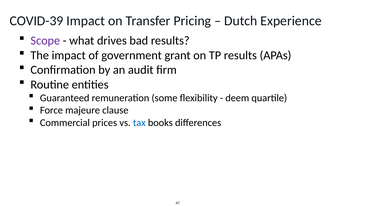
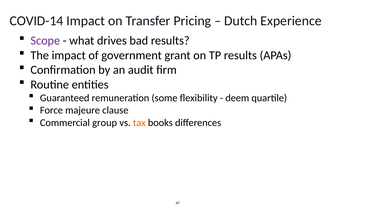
COVID-39: COVID-39 -> COVID-14 (36, 21)
prices: prices -> group (105, 123)
tax colour: blue -> orange (139, 123)
